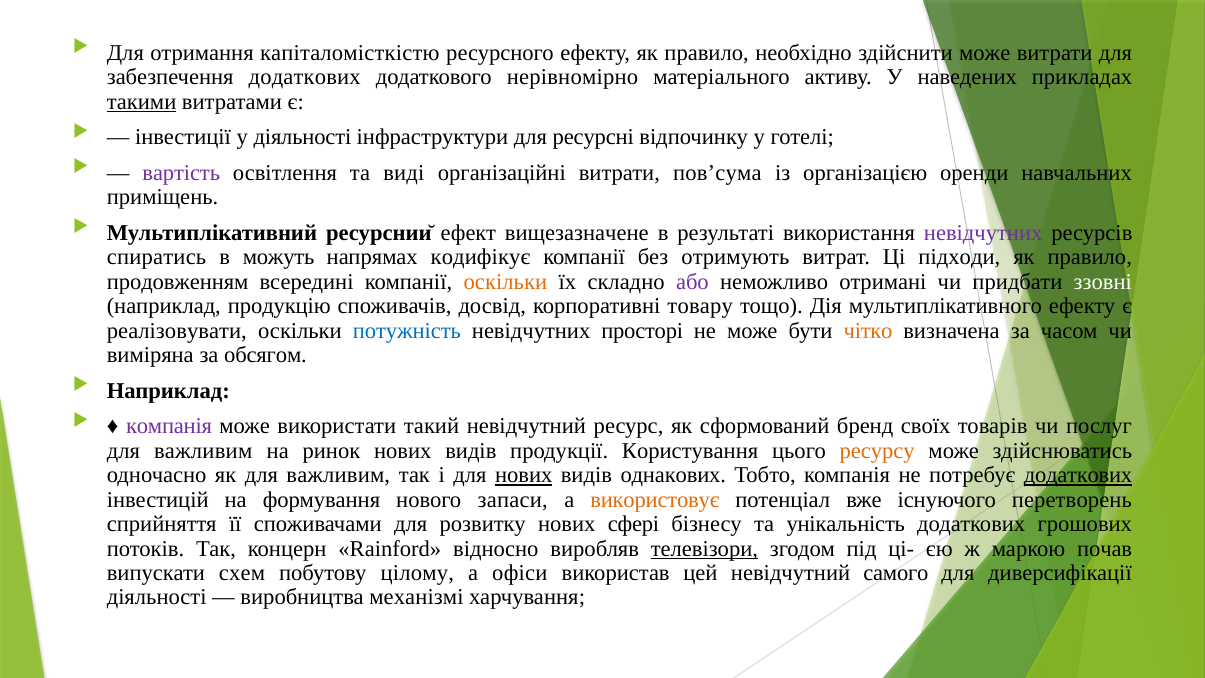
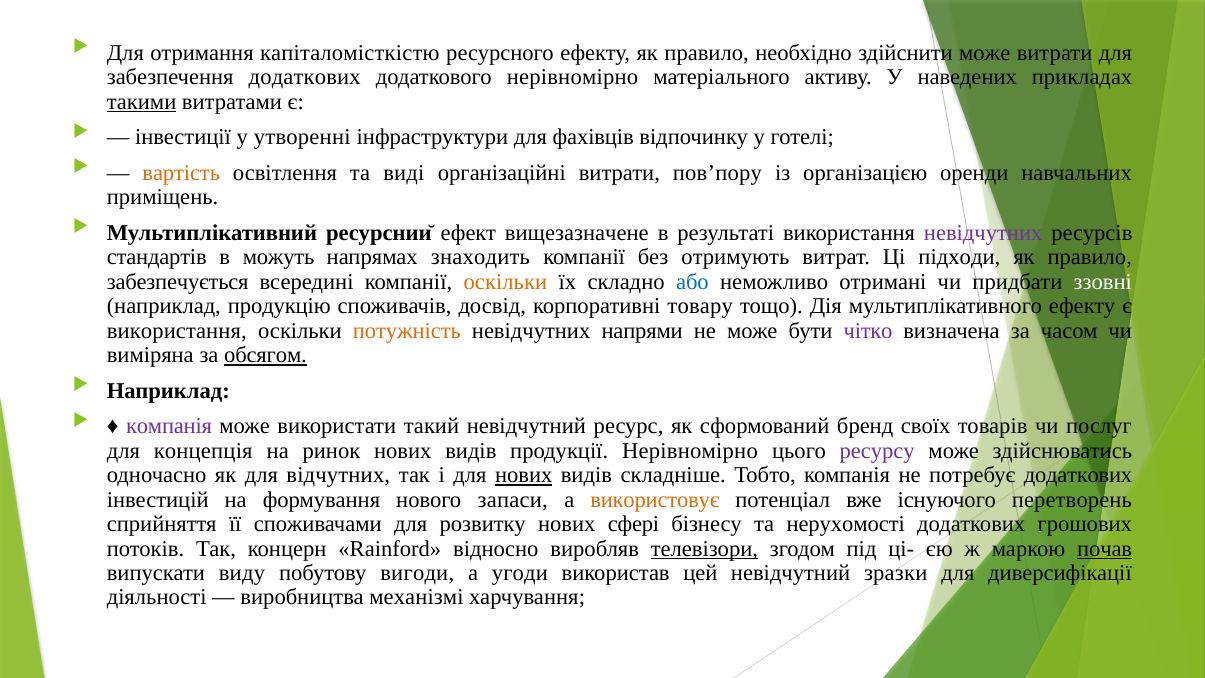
у діяльності: діяльності -> утворенні (302, 137)
ресурсні: ресурсні -> фахівців (593, 137)
вартість colour: purple -> orange (181, 173)
пов’сума: пов’сума -> пов’пору (717, 173)
спиратись: спиратись -> стандартів (157, 257)
кодифікує: кодифікує -> знаходить (480, 257)
продовженням: продовженням -> забезпечується (178, 282)
або colour: purple -> blue (692, 282)
реалізовувати: реалізовувати -> використання (177, 331)
потужність colour: blue -> orange (407, 331)
просторі: просторі -> напрями (642, 331)
чітко colour: orange -> purple (868, 331)
обсягом underline: none -> present (265, 355)
важливим: важливим -> концепція (203, 451)
продукції Користування: Користування -> Нерівномірно (690, 451)
ресурсу colour: orange -> purple (877, 451)
як для важливим: важливим -> відчутних (338, 475)
однакових: однакових -> складніше (673, 475)
додаткових underline: present -> none (1078, 475)
унікальність: унікальність -> нерухомості (846, 524)
почав underline: none -> present (1105, 548)
схем: схем -> виду (242, 573)
цілому: цілому -> вигоди (417, 573)
офіси: офіси -> угоди (520, 573)
самого: самого -> зразки (896, 573)
